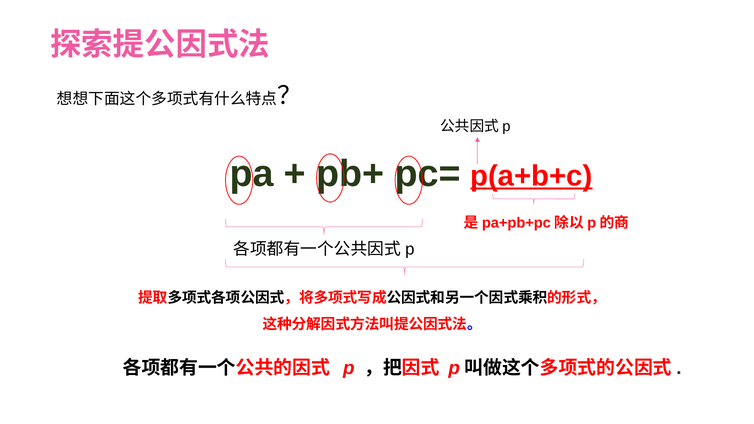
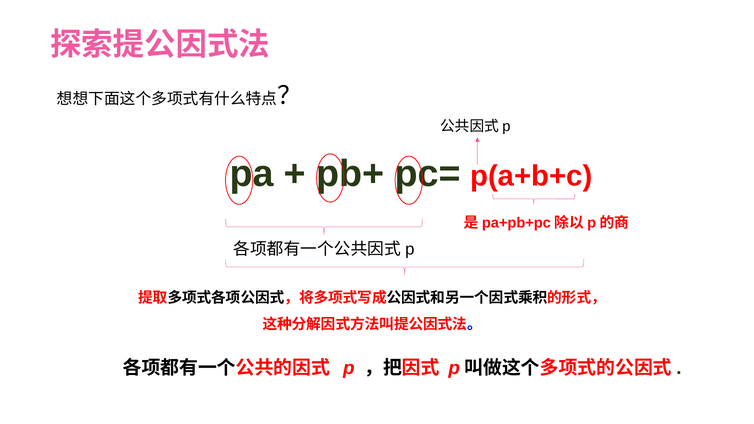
p(a+b+c underline: present -> none (531, 176)
